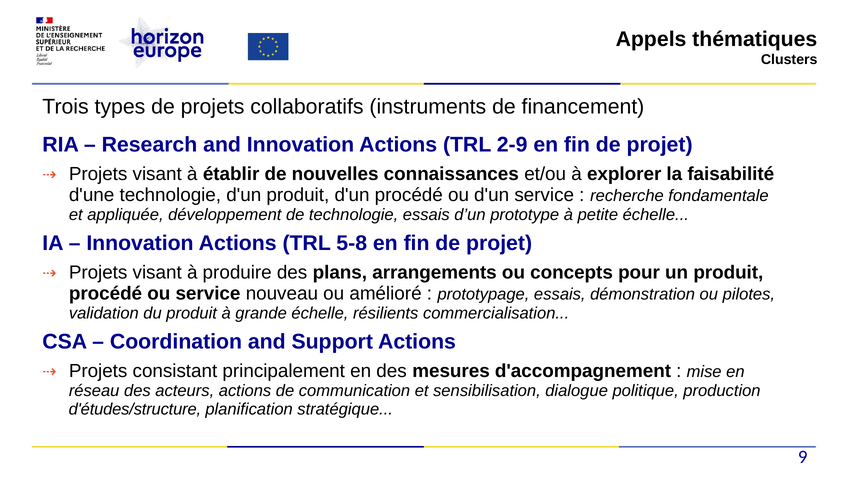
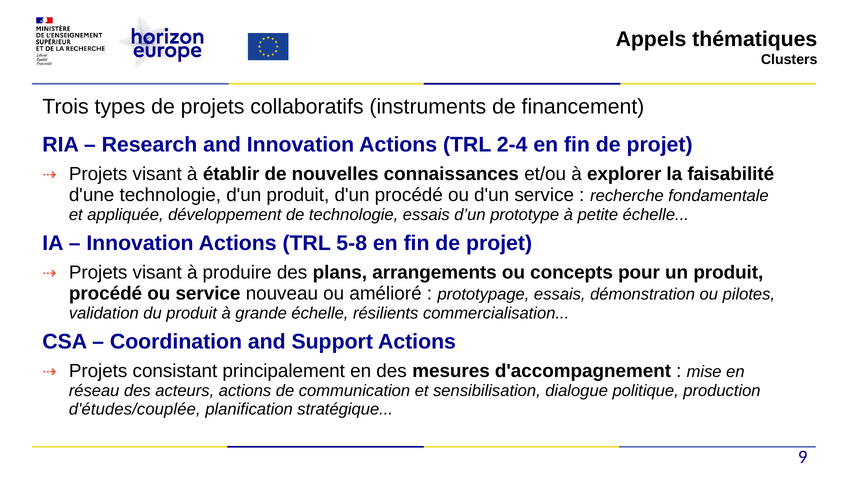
2-9: 2-9 -> 2-4 (512, 145)
d'études/structure: d'études/structure -> d'études/couplée (135, 409)
